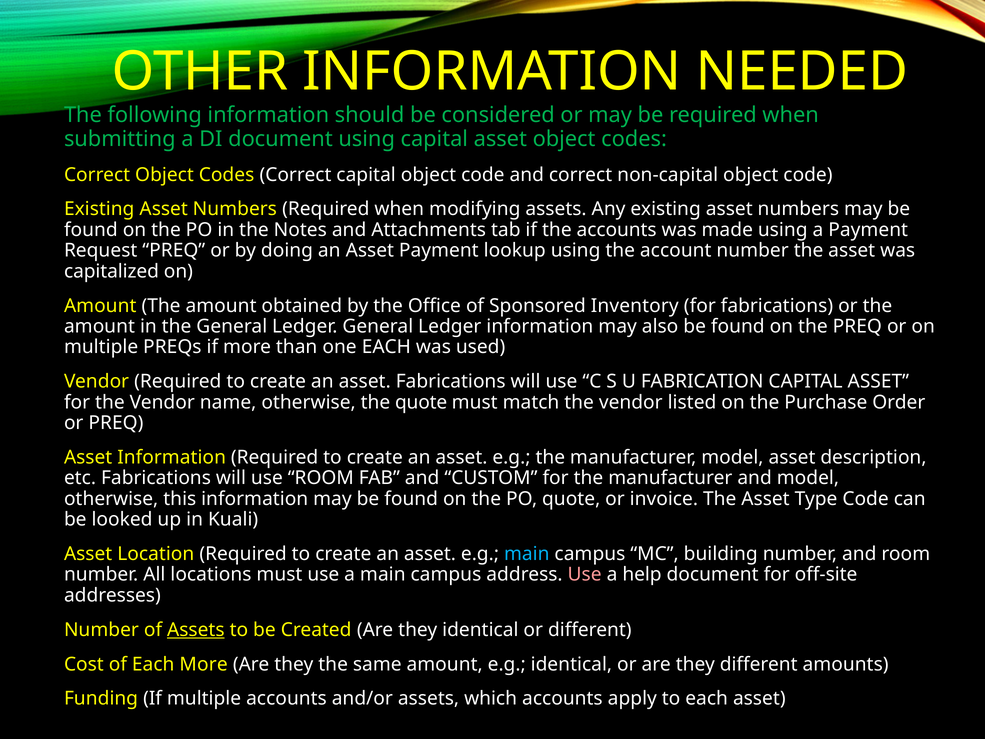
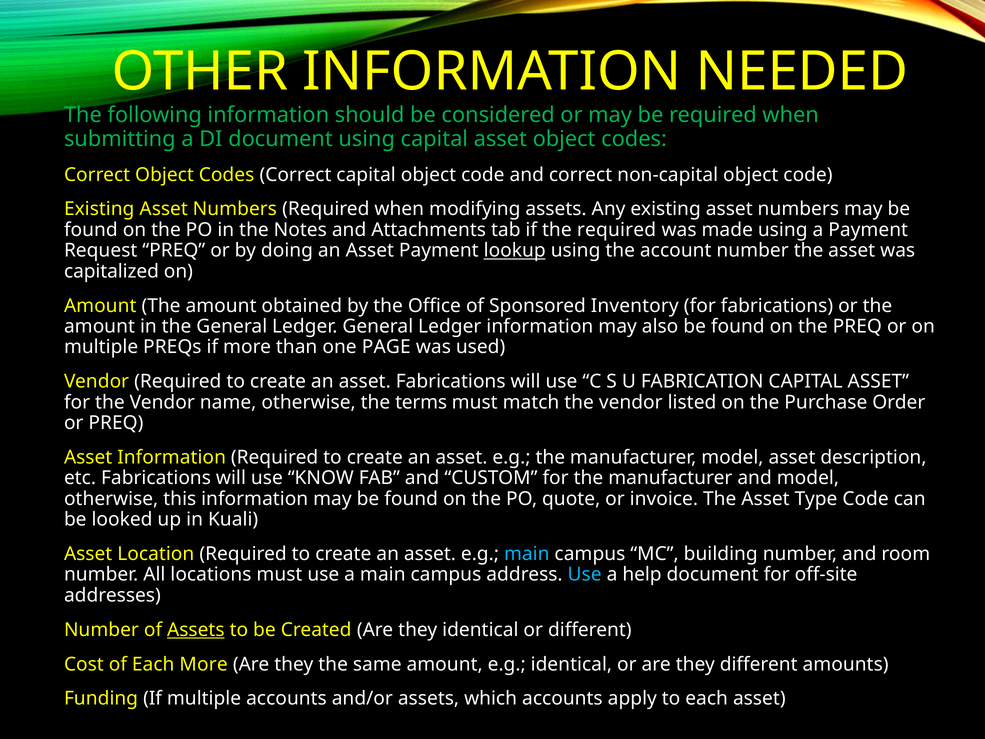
the accounts: accounts -> required (616, 230)
lookup underline: none -> present (515, 251)
one EACH: EACH -> PAGE (386, 347)
the quote: quote -> terms (421, 402)
use ROOM: ROOM -> KNOW (321, 478)
Use colour: pink -> light blue (585, 574)
